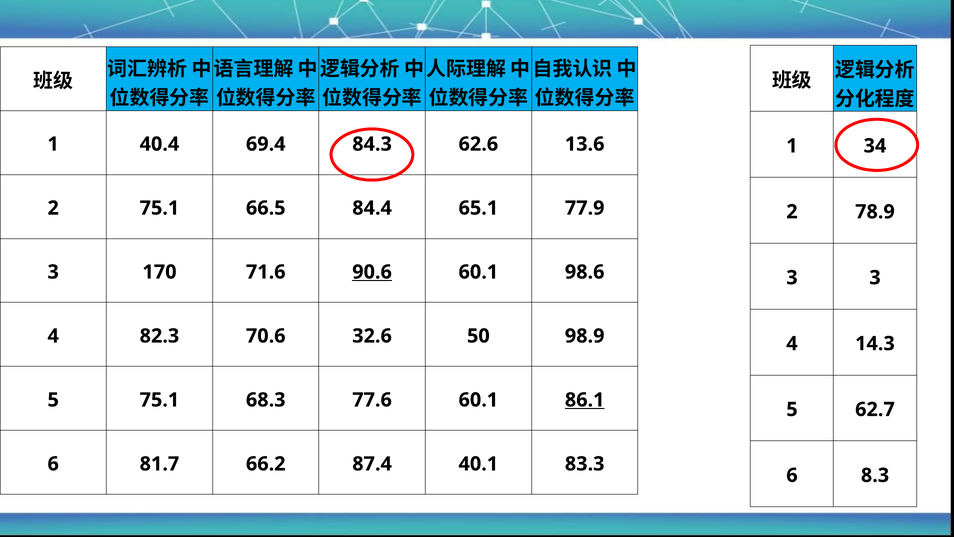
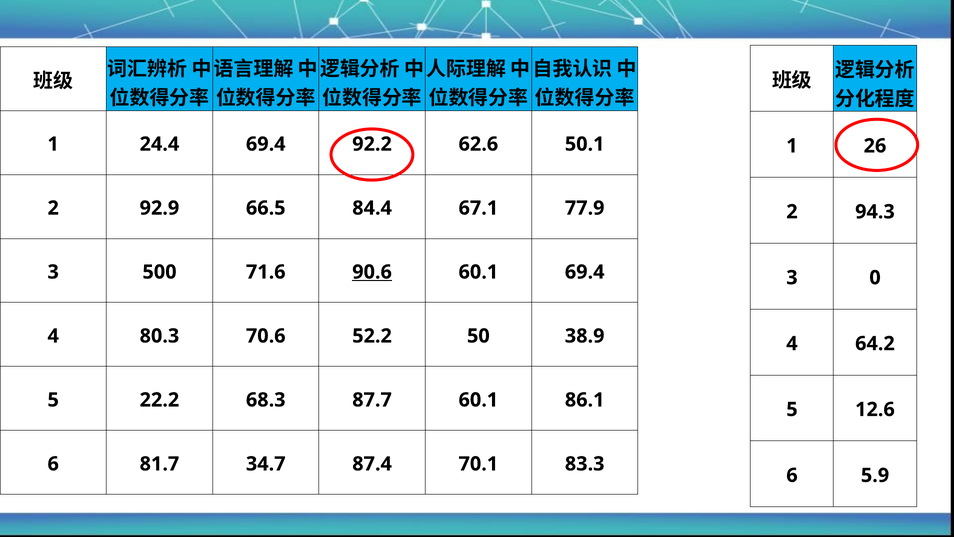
40.4: 40.4 -> 24.4 (159, 144)
84.3: 84.3 -> 92.2 (372, 144)
13.6: 13.6 -> 50.1 (585, 144)
34: 34 -> 26 (875, 146)
2 75.1: 75.1 -> 92.9 (159, 208)
65.1: 65.1 -> 67.1 (478, 208)
78.9: 78.9 -> 94.3 (875, 212)
170: 170 -> 500 (159, 272)
60.1 98.6: 98.6 -> 69.4 (585, 272)
3 3: 3 -> 0 (875, 277)
82.3: 82.3 -> 80.3 (159, 336)
32.6: 32.6 -> 52.2 (372, 336)
98.9: 98.9 -> 38.9 (585, 336)
14.3: 14.3 -> 64.2 (875, 343)
5 75.1: 75.1 -> 22.2 (159, 400)
77.6: 77.6 -> 87.7 (372, 400)
86.1 underline: present -> none (585, 400)
62.7: 62.7 -> 12.6 (875, 409)
66.2: 66.2 -> 34.7 (266, 464)
40.1: 40.1 -> 70.1 (478, 464)
8.3: 8.3 -> 5.9 (875, 475)
